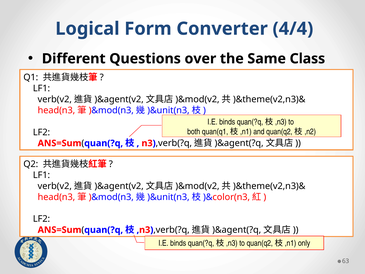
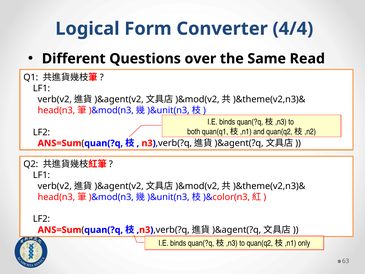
Class: Class -> Read (307, 59)
